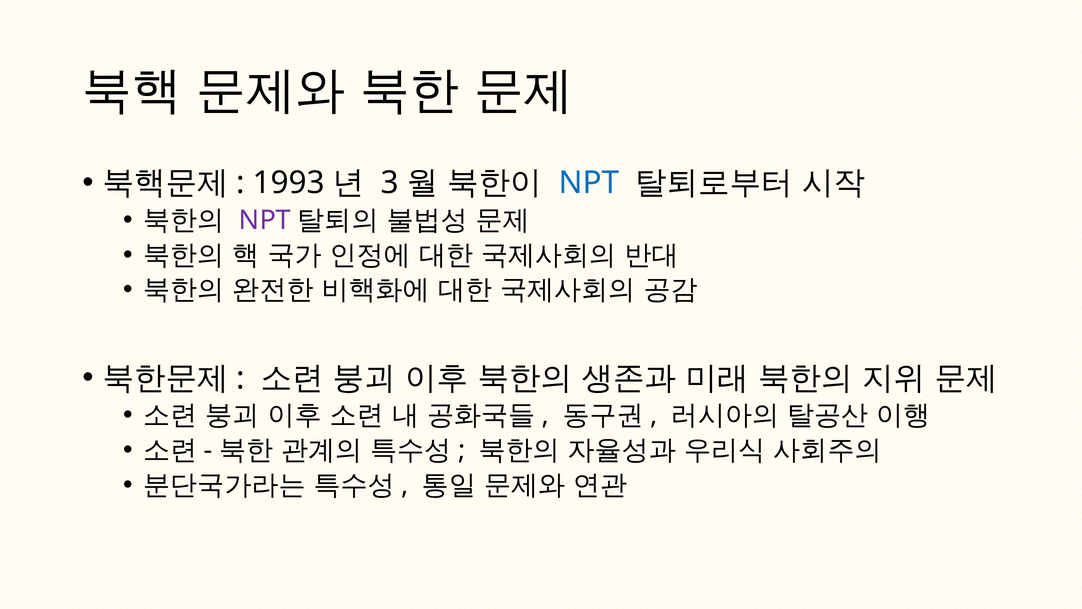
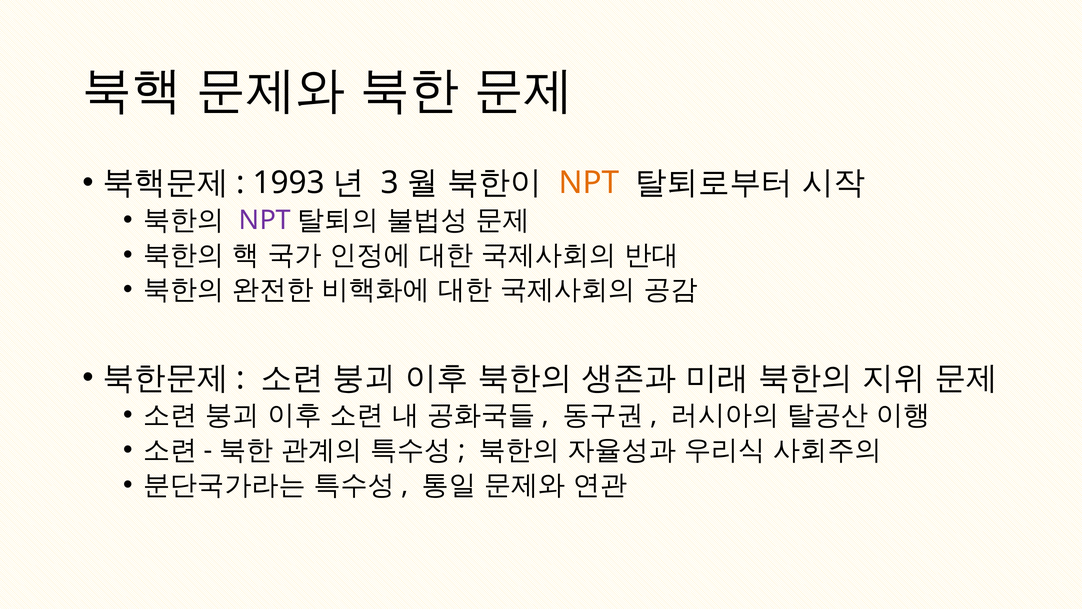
NPT colour: blue -> orange (589, 183)
